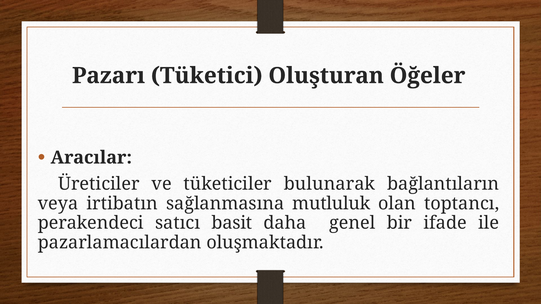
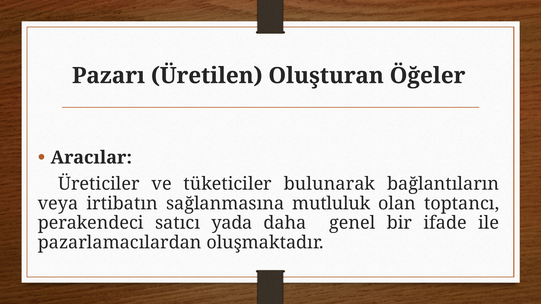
Tüketici: Tüketici -> Üretilen (207, 76)
basit: basit -> yada (232, 223)
